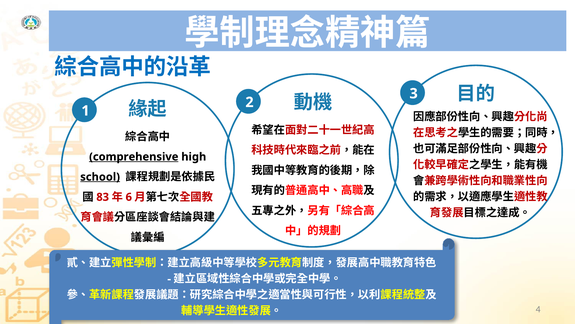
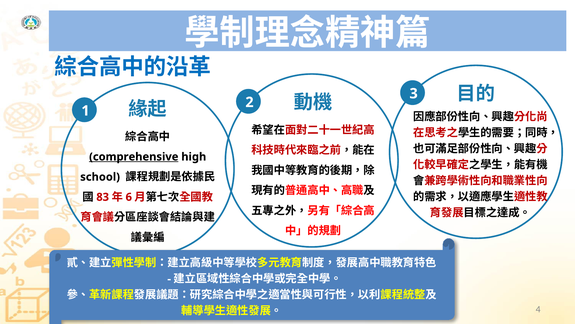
school underline: present -> none (100, 177)
